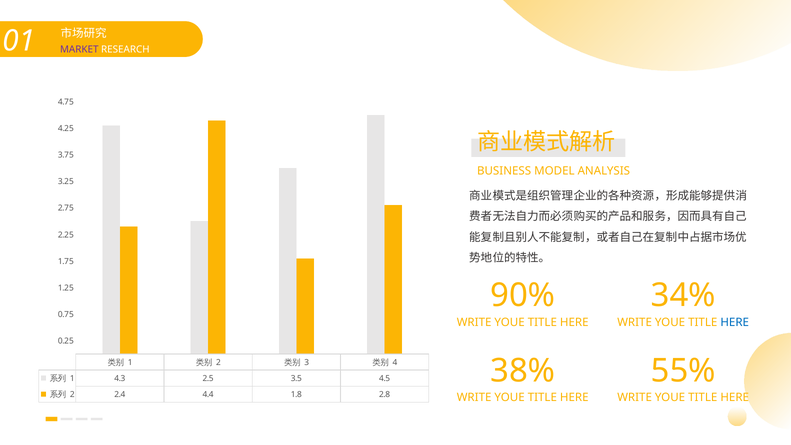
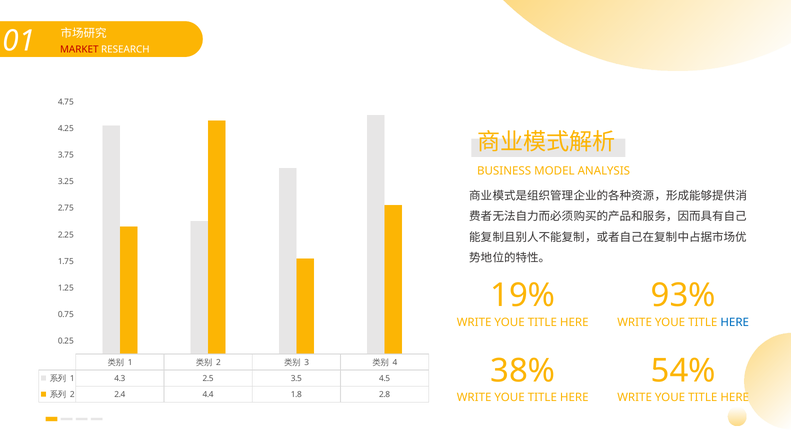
MARKET colour: purple -> red (79, 49)
90%: 90% -> 19% (523, 295)
34%: 34% -> 93% (683, 295)
55%: 55% -> 54% (683, 371)
